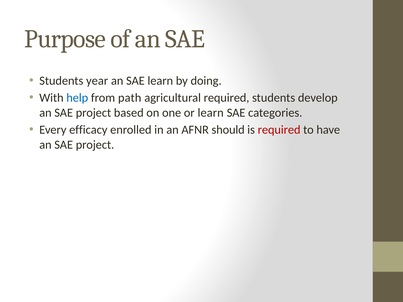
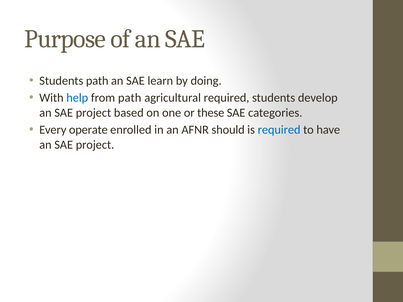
Students year: year -> path (97, 81)
or learn: learn -> these (211, 113)
efficacy: efficacy -> operate (88, 130)
required colour: red -> blue (279, 130)
